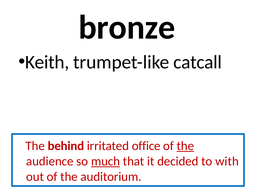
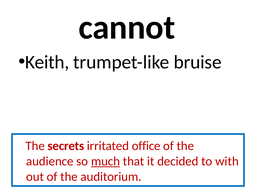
bronze: bronze -> cannot (127, 27)
catcall: catcall -> bruise (198, 62)
behind: behind -> secrets (66, 146)
the underline: present -> none (185, 146)
